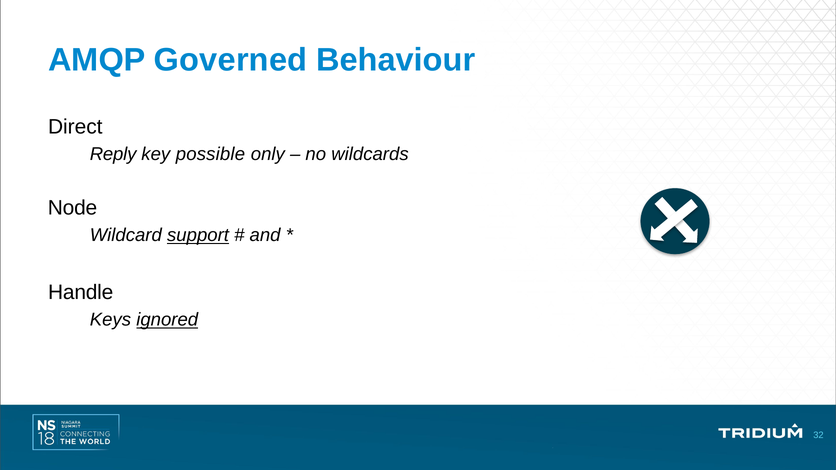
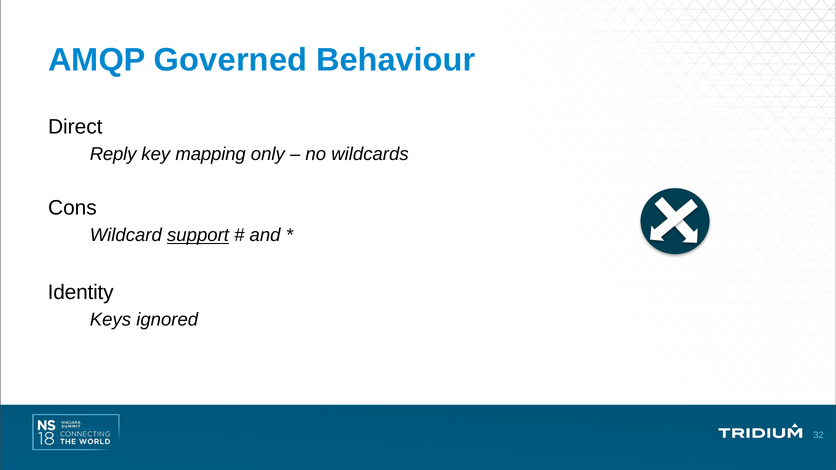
possible: possible -> mapping (211, 154)
Node: Node -> Cons (72, 208)
Handle: Handle -> Identity (81, 293)
ignored underline: present -> none (167, 320)
